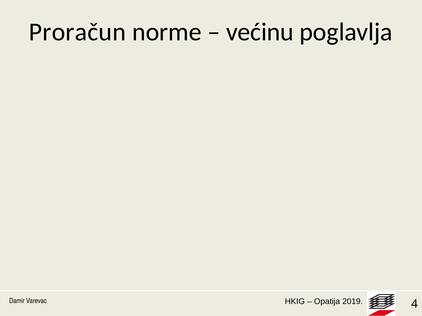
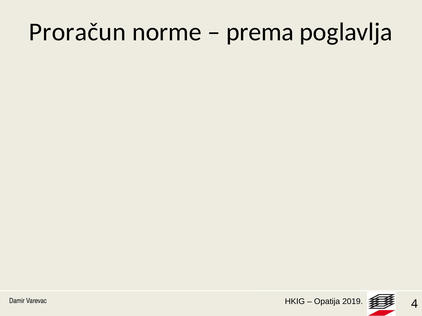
većinu: većinu -> prema (260, 32)
